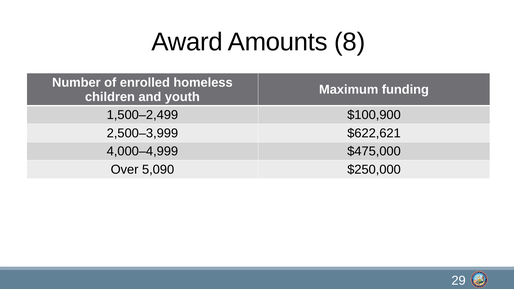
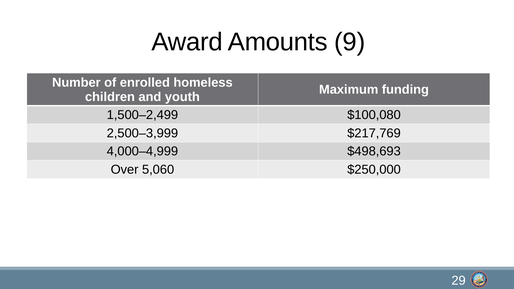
8: 8 -> 9 (350, 42)
$100,900: $100,900 -> $100,080 (374, 115)
$622,621: $622,621 -> $217,769 (374, 133)
$475,000: $475,000 -> $498,693 (374, 151)
5,090: 5,090 -> 5,060 (158, 170)
